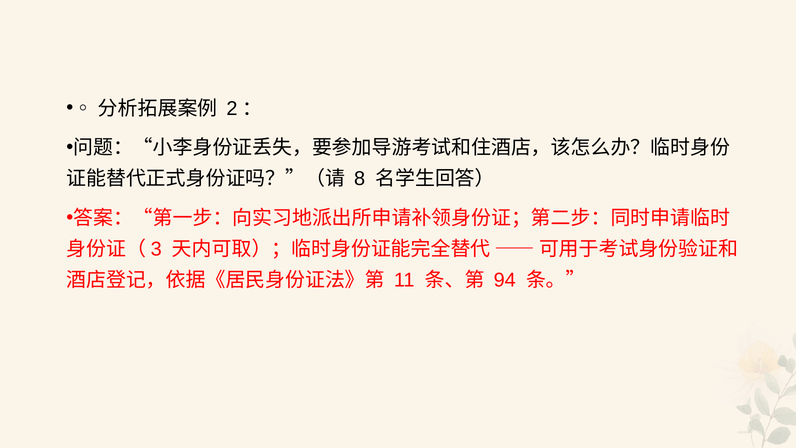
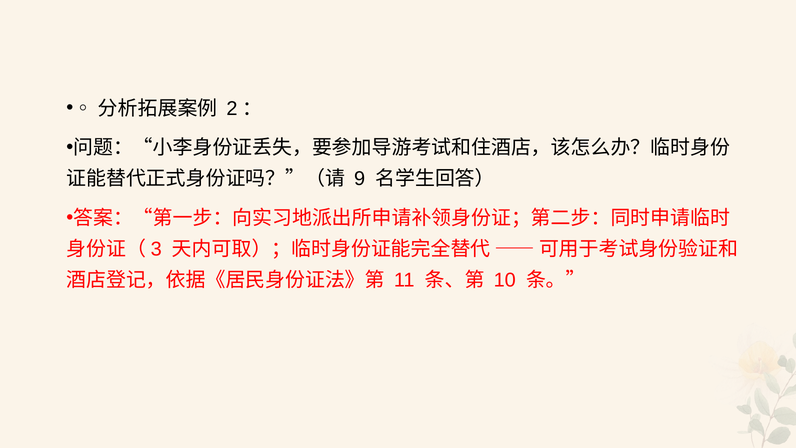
8: 8 -> 9 (360, 179)
94: 94 -> 10 (505, 280)
